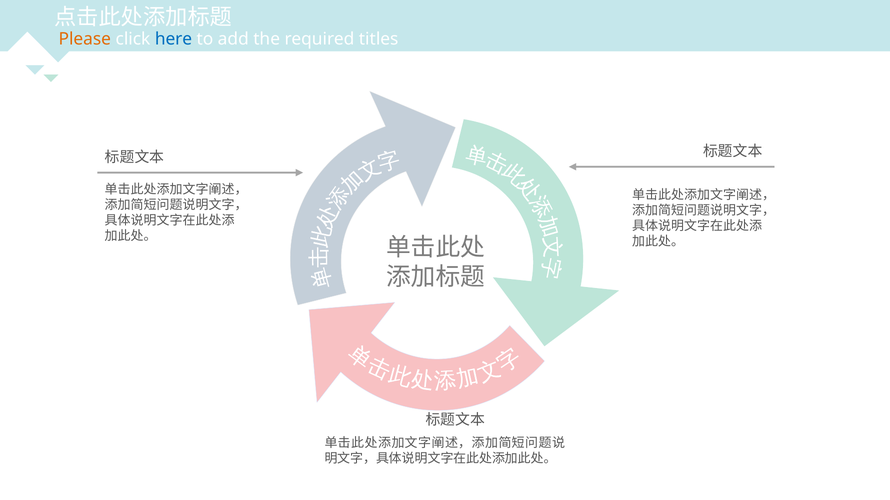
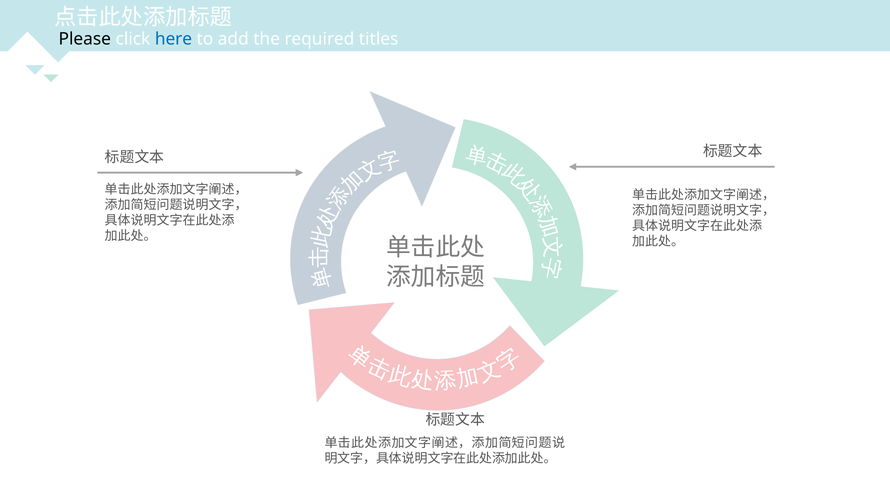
Please colour: orange -> black (85, 39)
